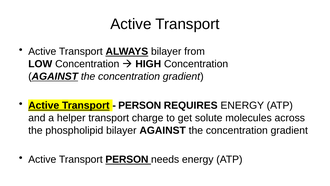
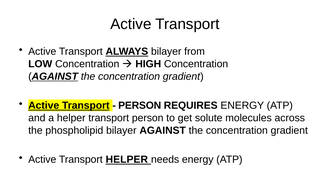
transport charge: charge -> person (148, 118)
Transport PERSON: PERSON -> HELPER (127, 159)
